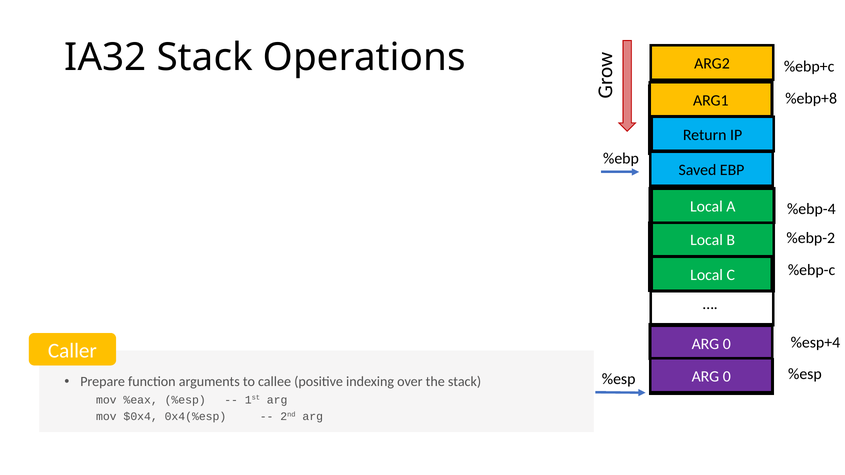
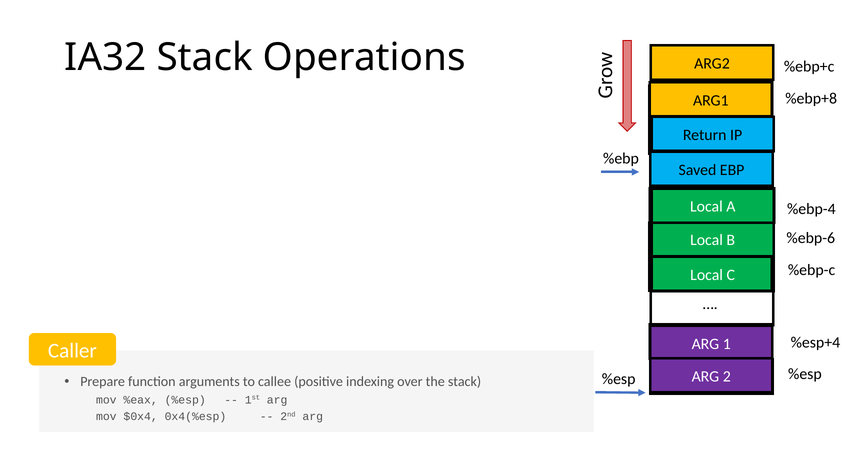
%ebp-2: %ebp-2 -> %ebp-6 (811, 238)
0: 0 -> 1 (727, 344)
0: 0 -> 2 (727, 377)
